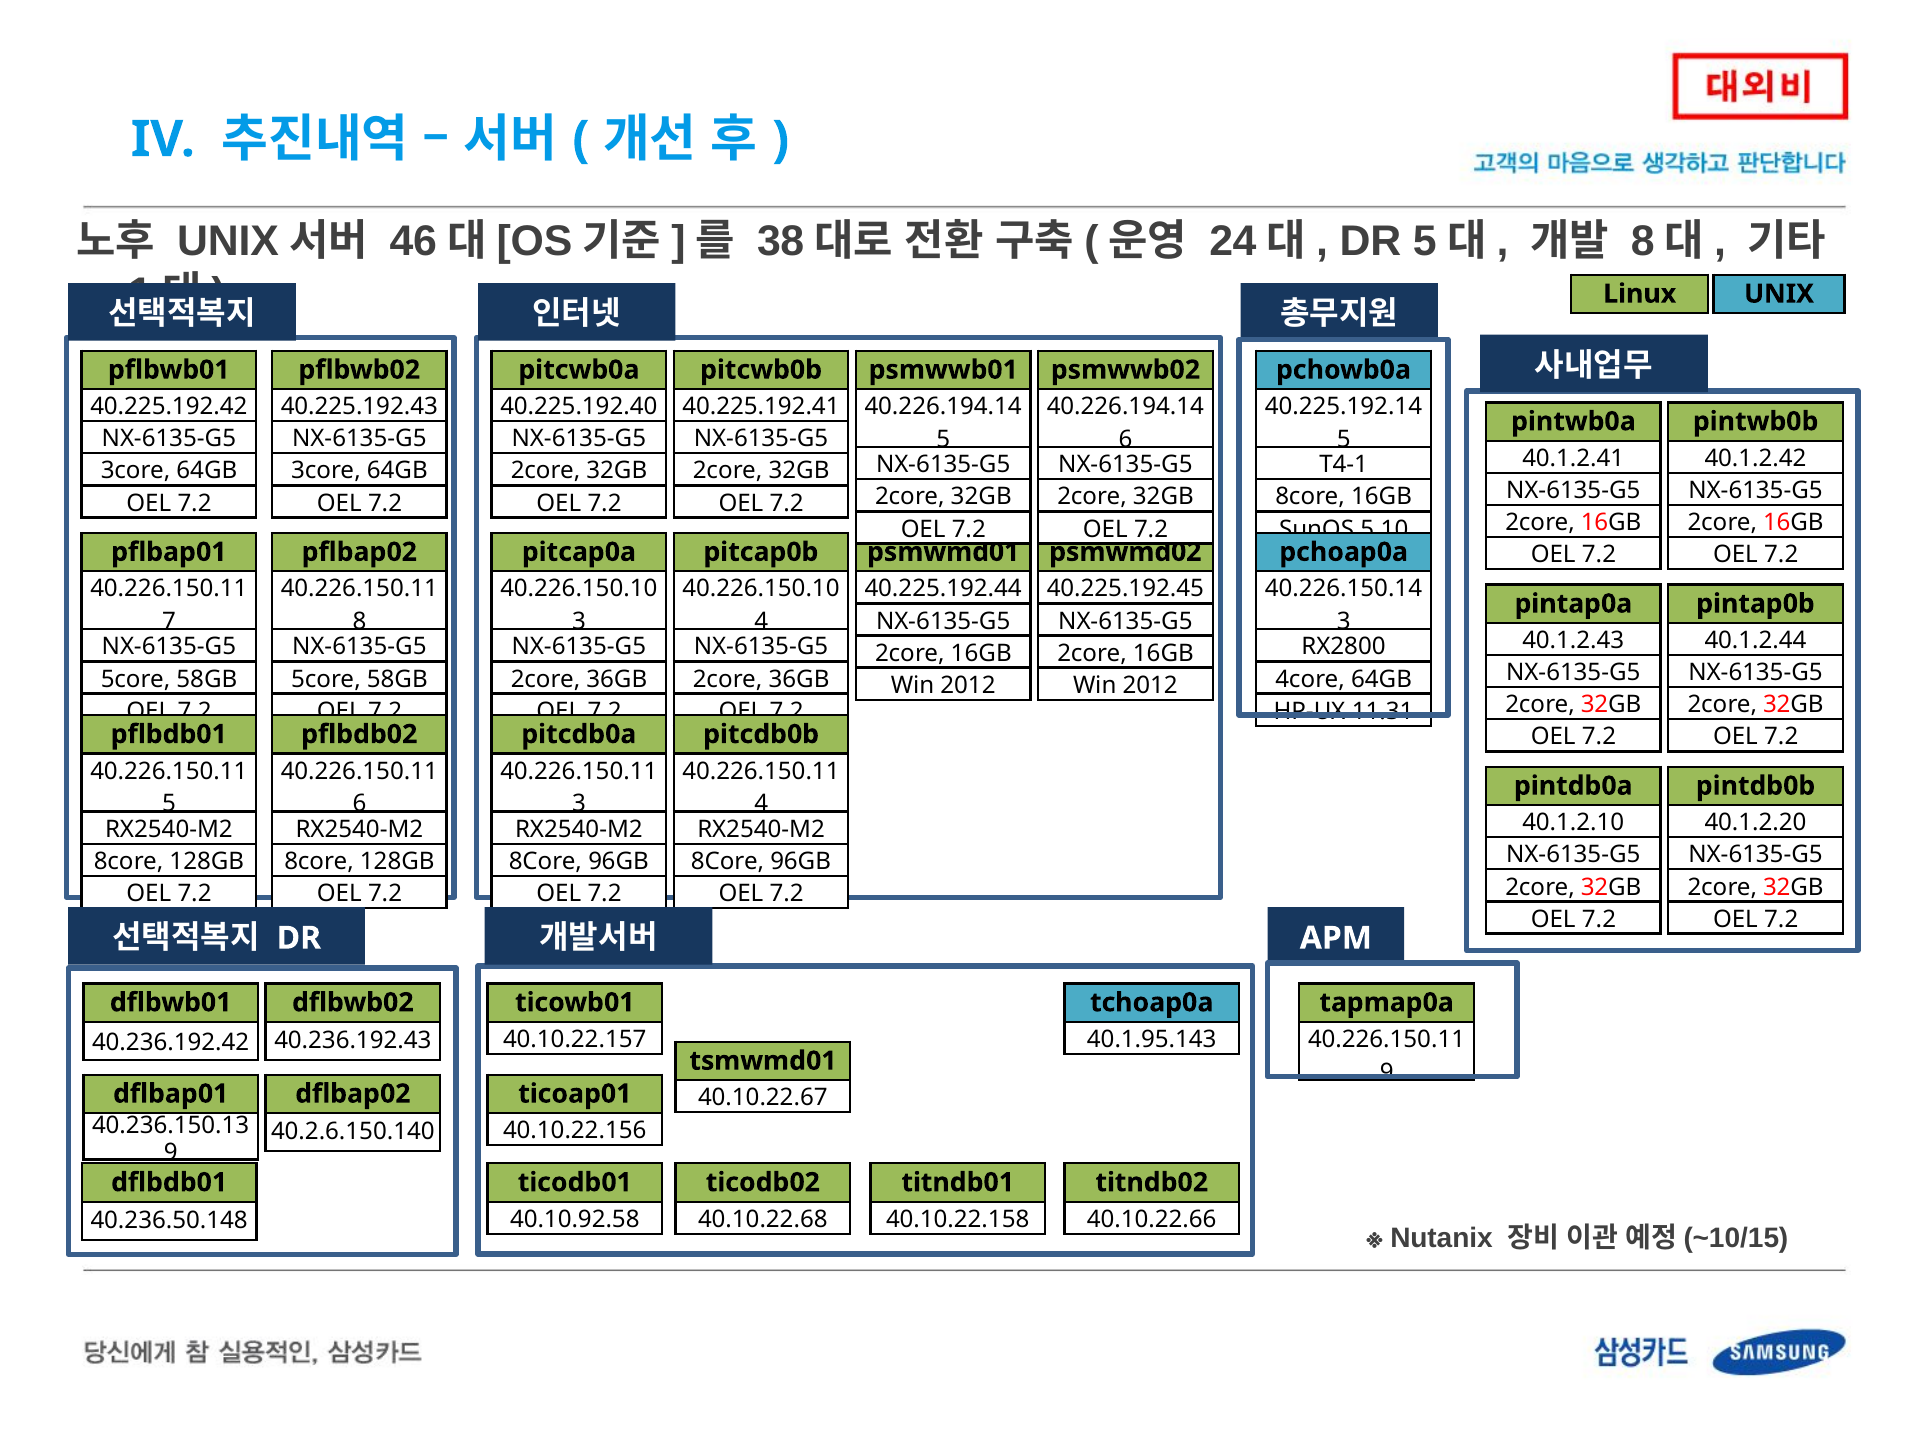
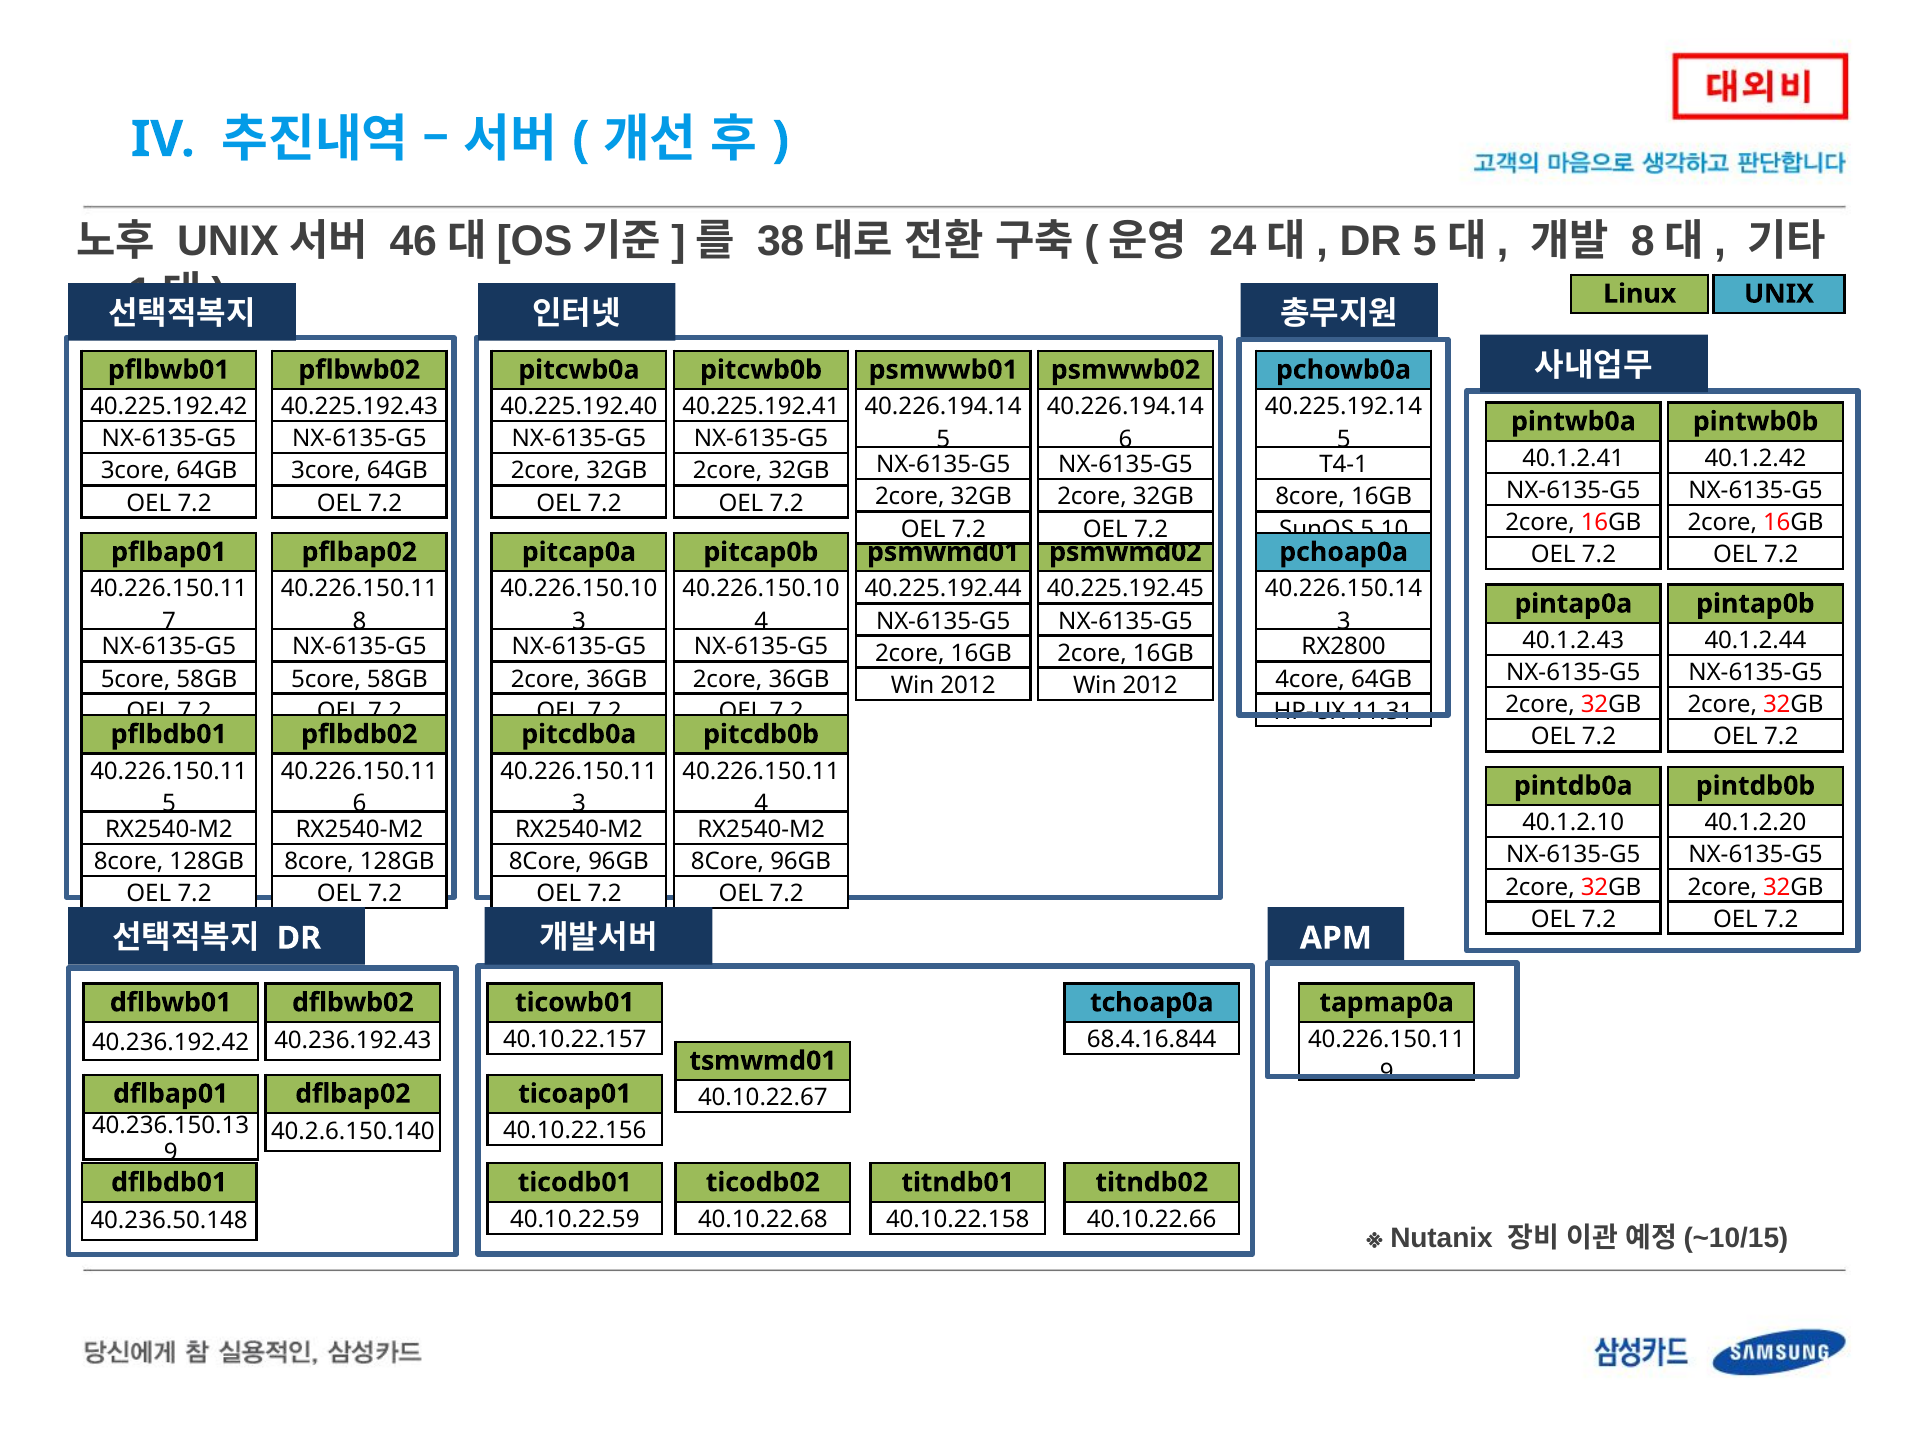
40.1.95.143: 40.1.95.143 -> 68.4.16.844 (1152, 1039)
40.10.92.58: 40.10.92.58 -> 40.10.22.59 (575, 1219)
